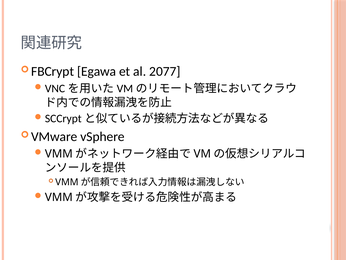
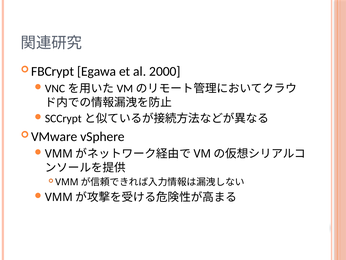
2077: 2077 -> 2000 (165, 71)
